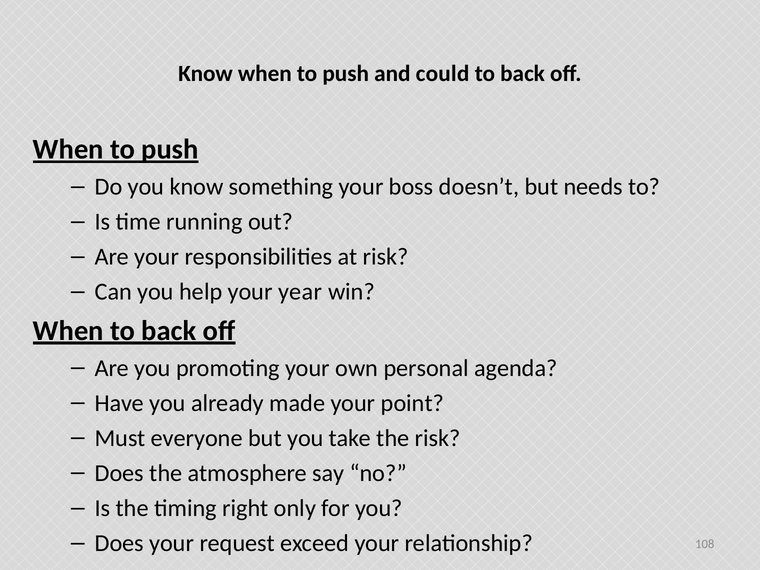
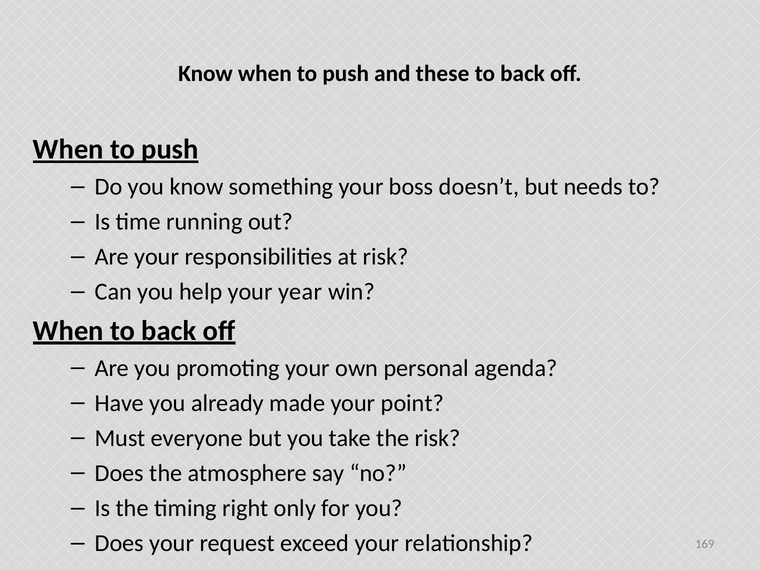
could: could -> these (443, 74)
108: 108 -> 169 (705, 544)
